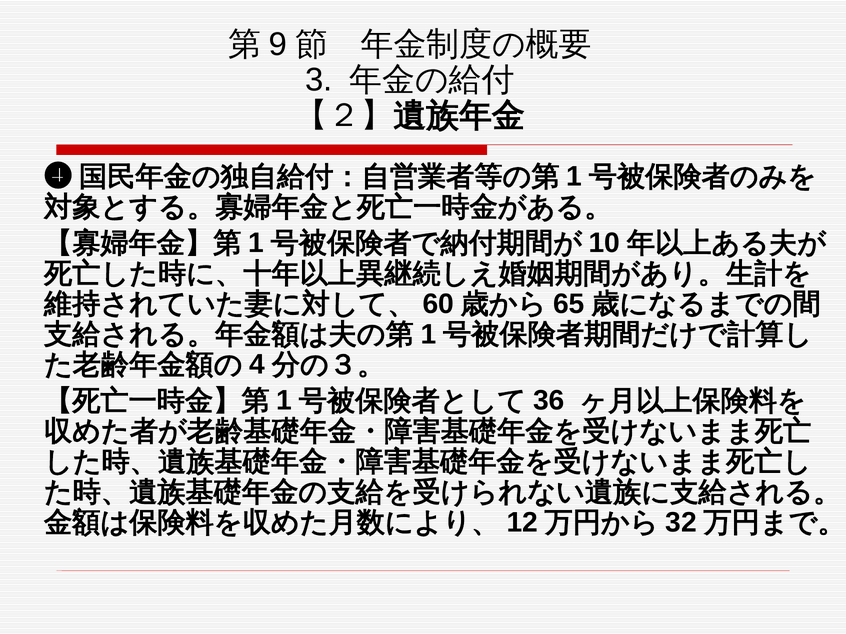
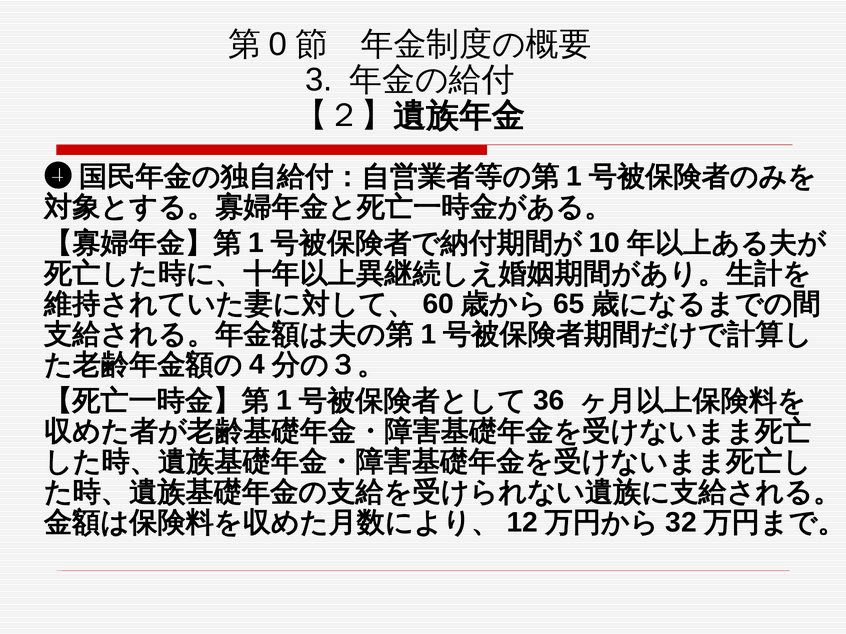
9: 9 -> 0 (278, 44)
